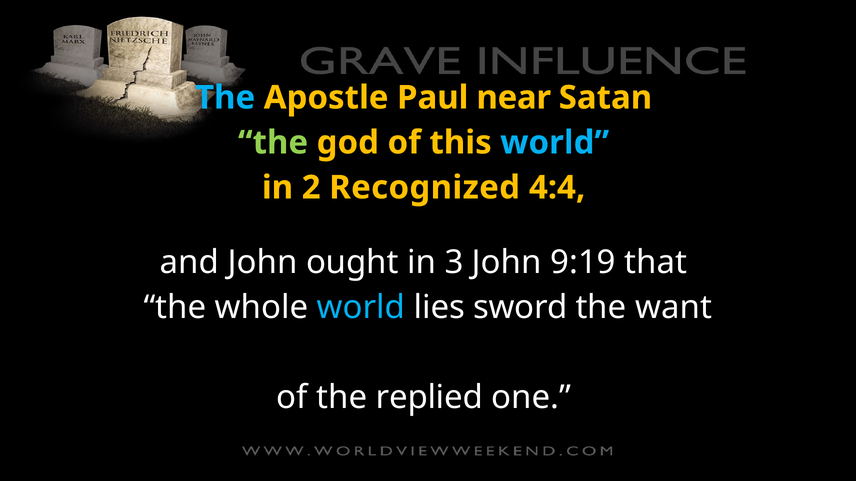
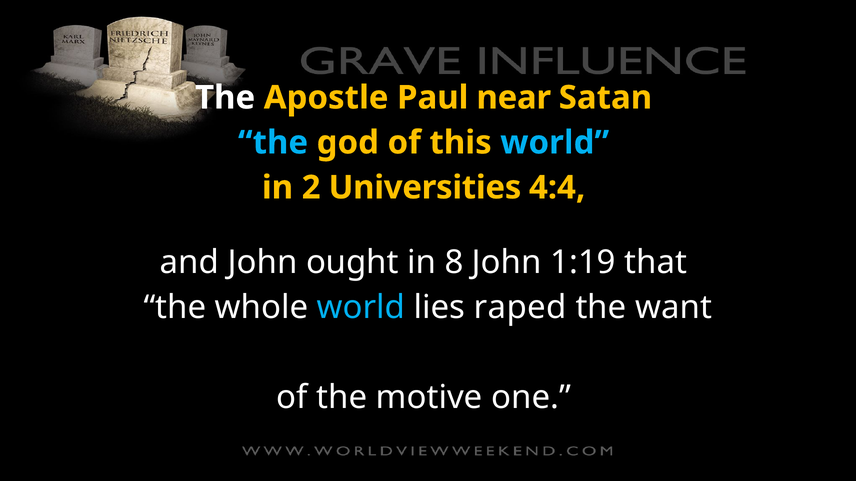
The colour: light blue -> white (225, 98)
the colour: light green -> light blue (273, 143)
Recognized: Recognized -> Universities (425, 188)
3: 3 -> 8 (454, 263)
9:19: 9:19 -> 1:19 (583, 263)
sword: sword -> raped (520, 308)
replied: replied -> motive (429, 398)
